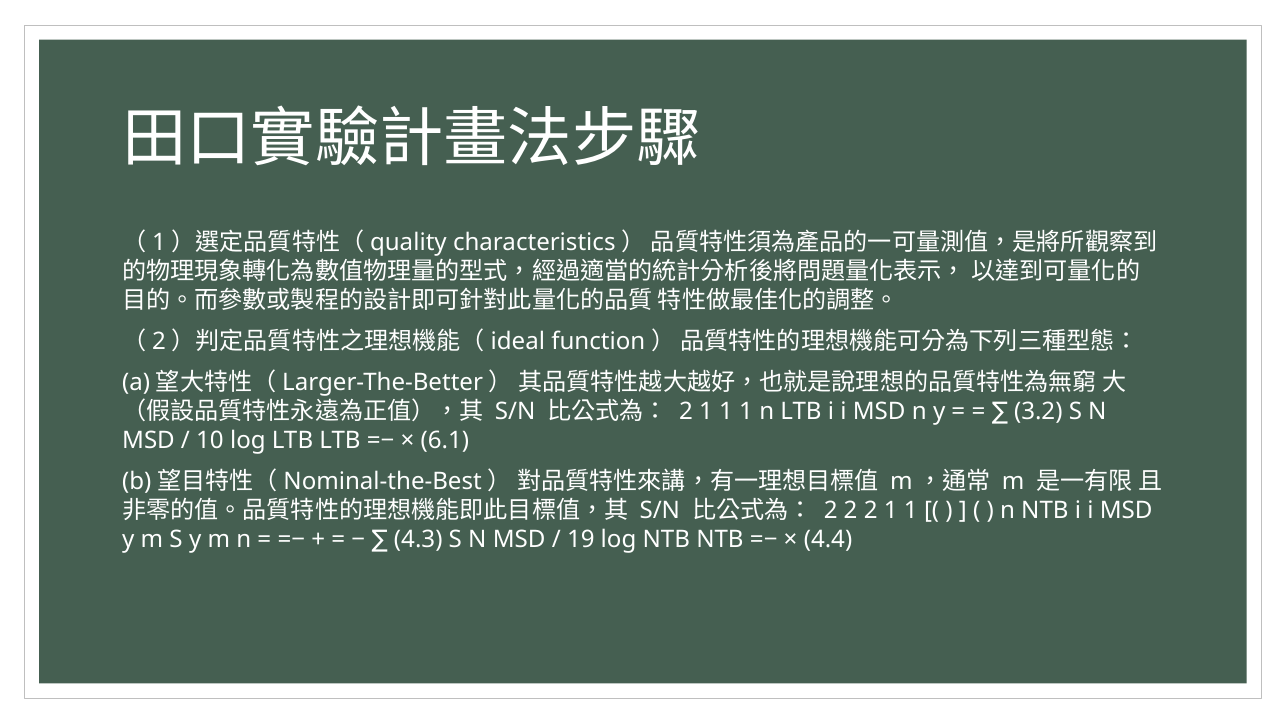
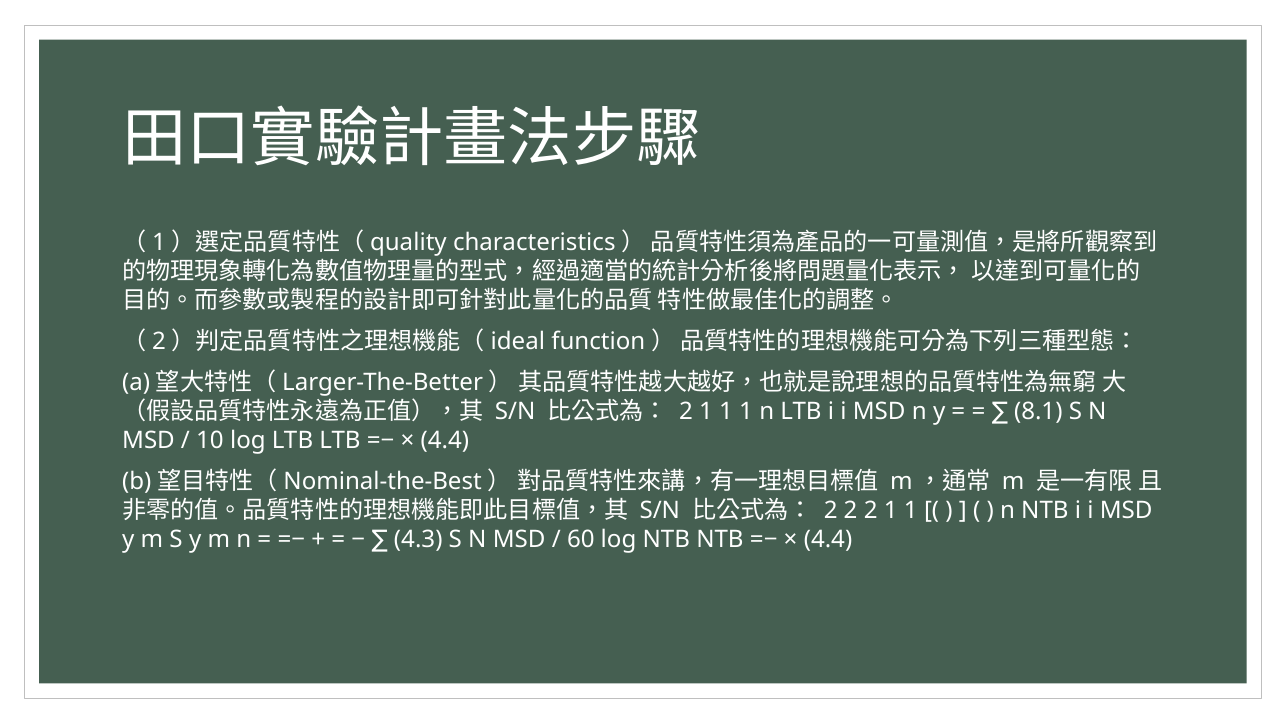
3.2: 3.2 -> 8.1 (1038, 412)
6.1: 6.1 -> 4.4 (445, 441)
19: 19 -> 60 (581, 539)
